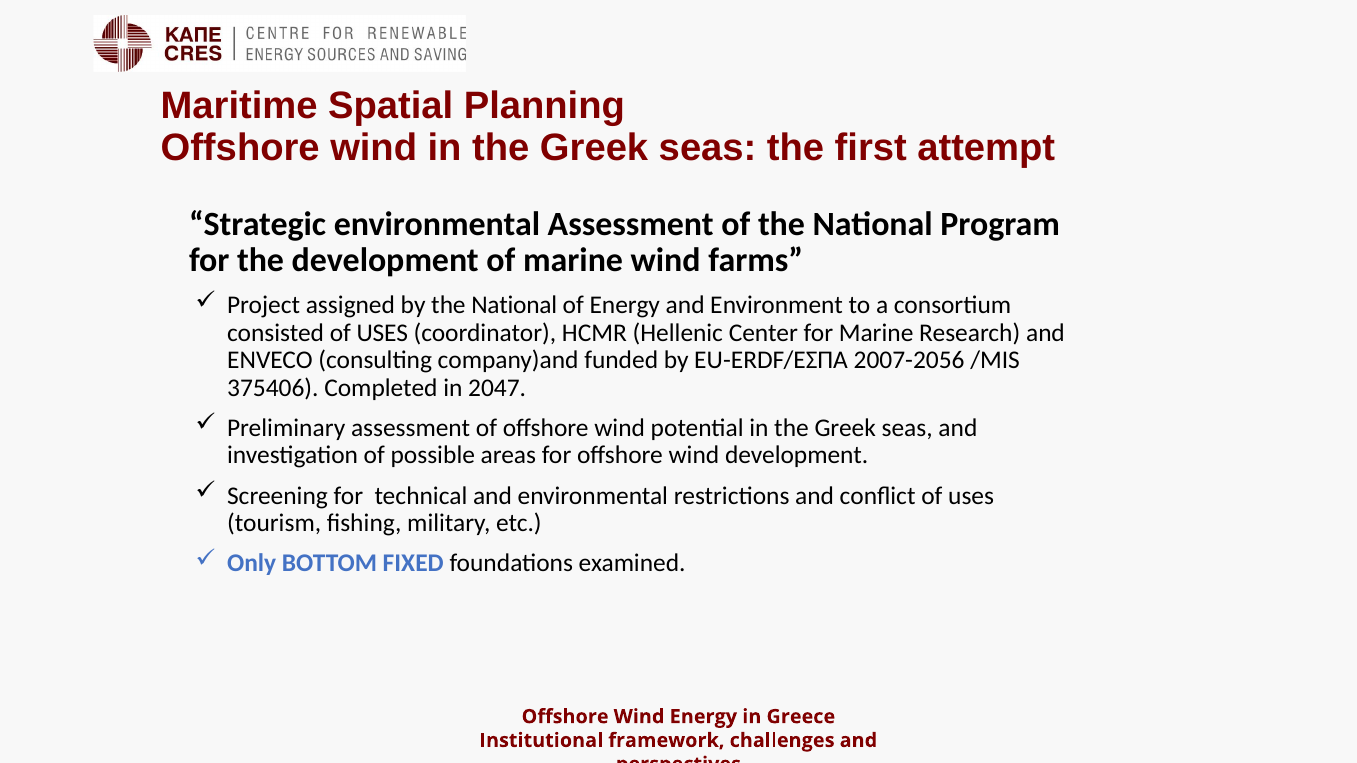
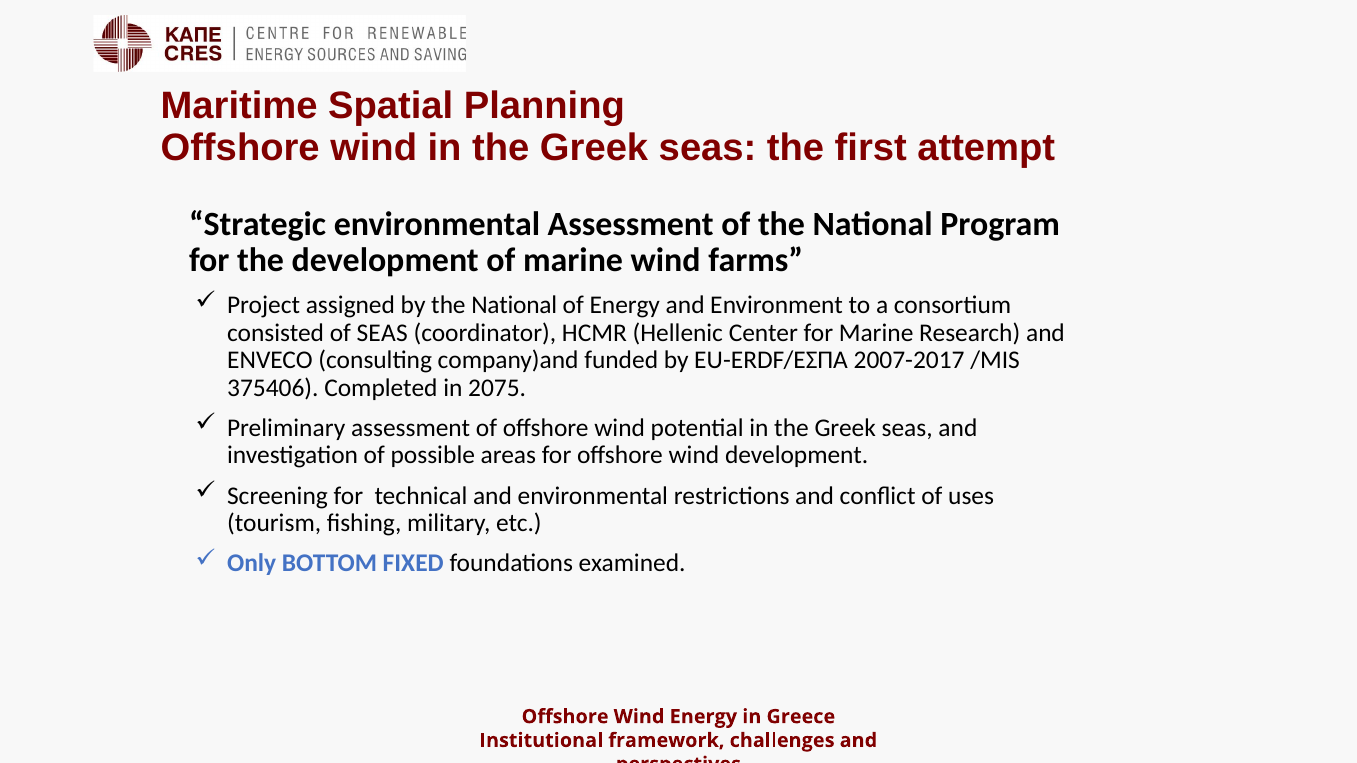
consisted of USES: USES -> SEAS (382, 333)
2007-2056: 2007-2056 -> 2007-2017 (909, 361)
2047: 2047 -> 2075 (497, 388)
